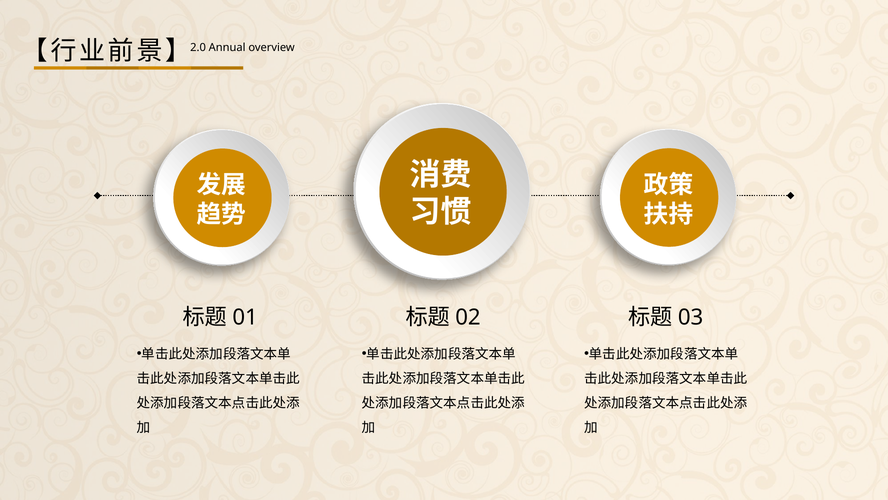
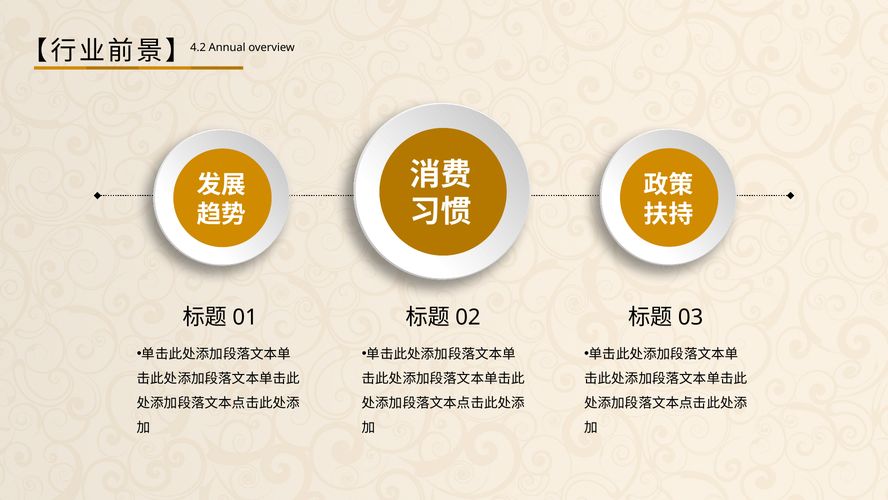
2.0: 2.0 -> 4.2 (198, 47)
